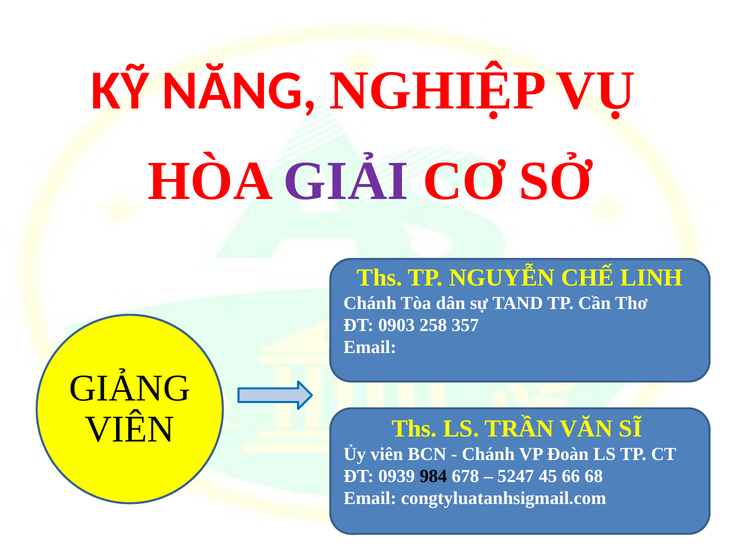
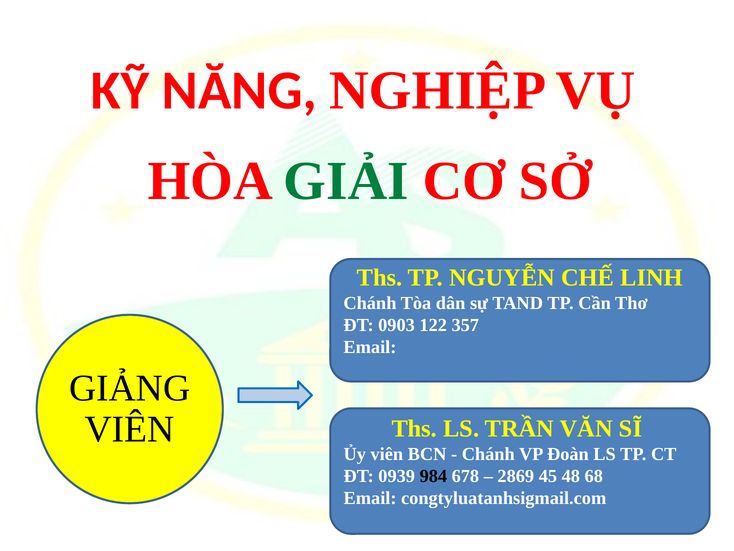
GIẢI colour: purple -> green (346, 181)
258: 258 -> 122 (433, 325)
5247: 5247 -> 2869 (516, 476)
66: 66 -> 48 (571, 476)
